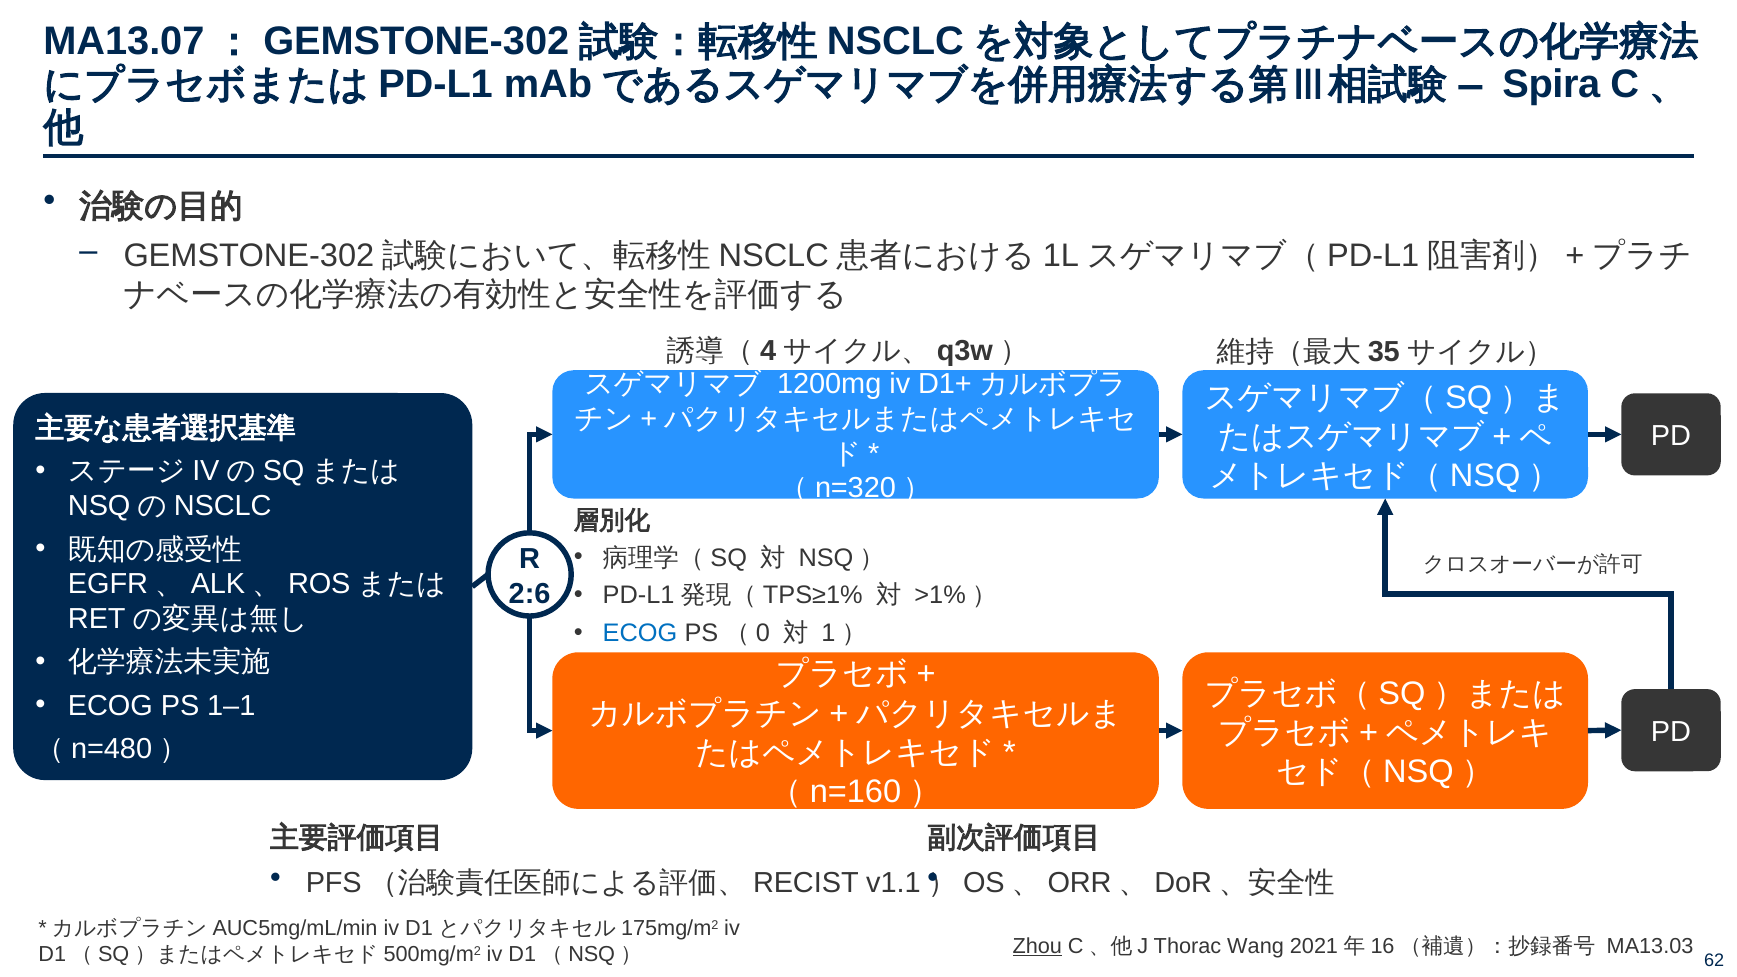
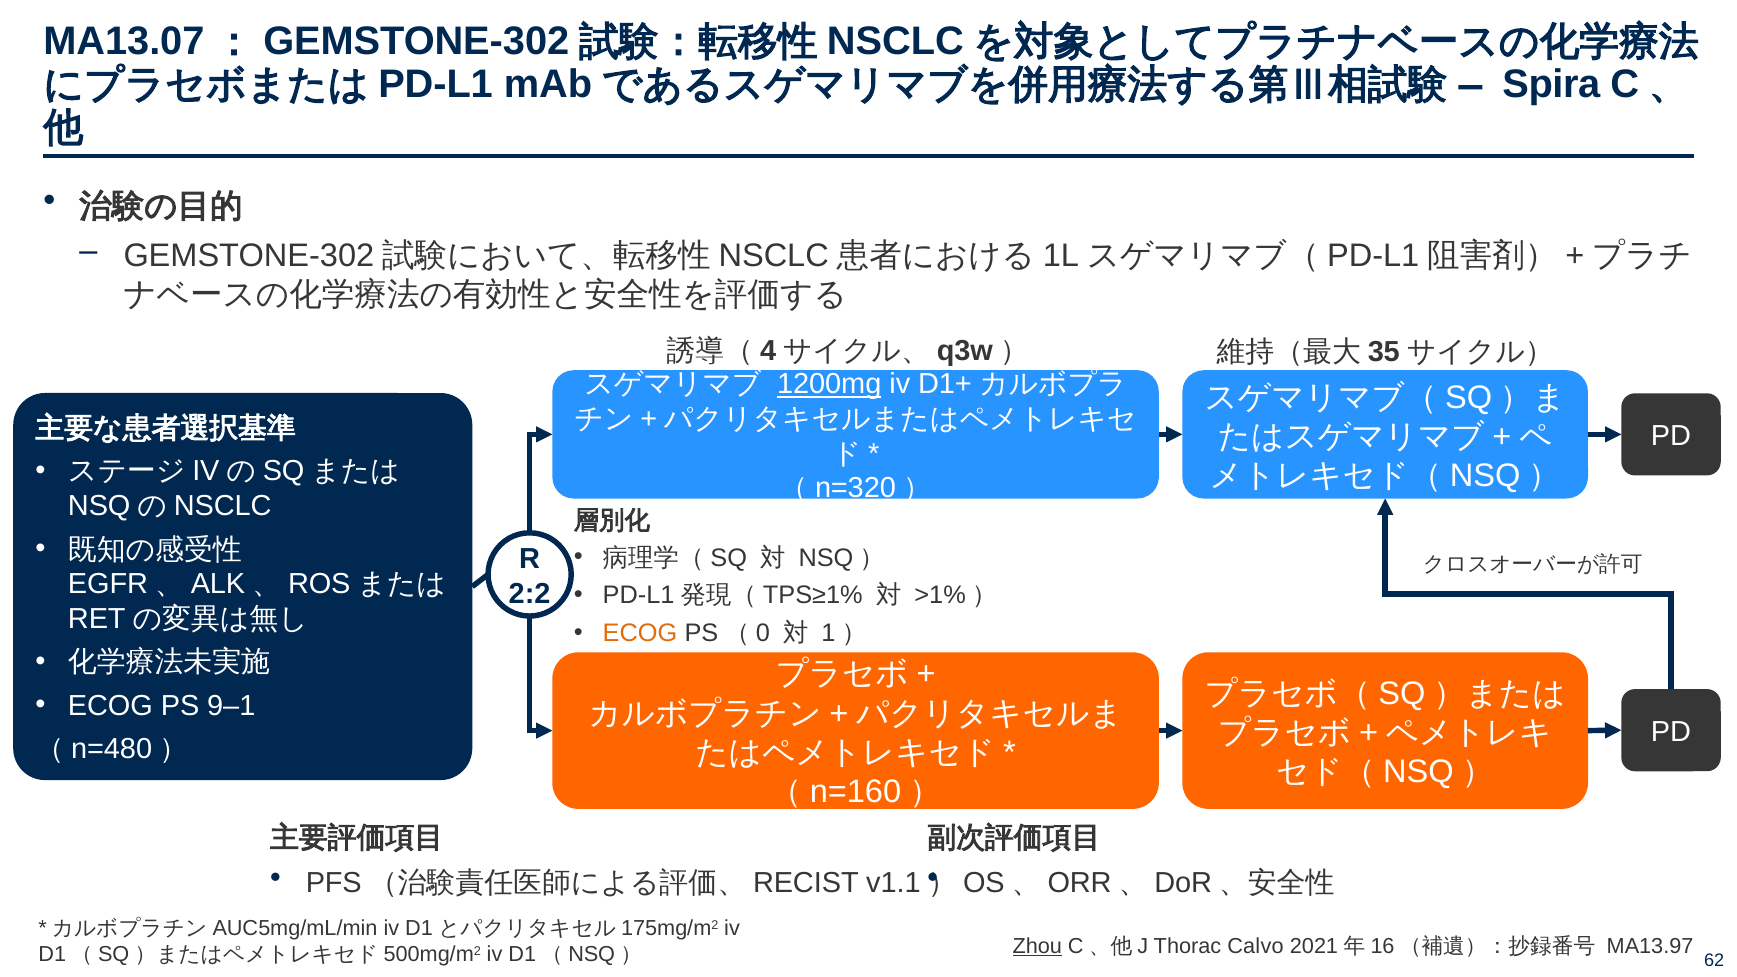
1200mg underline: none -> present (829, 384)
2:6: 2:6 -> 2:2 (530, 594)
ECOG colour: blue -> orange (640, 633)
1–1: 1–1 -> 9–1 (231, 706)
Wang: Wang -> Calvo (1255, 946)
MA13.03: MA13.03 -> MA13.97 (1650, 946)
